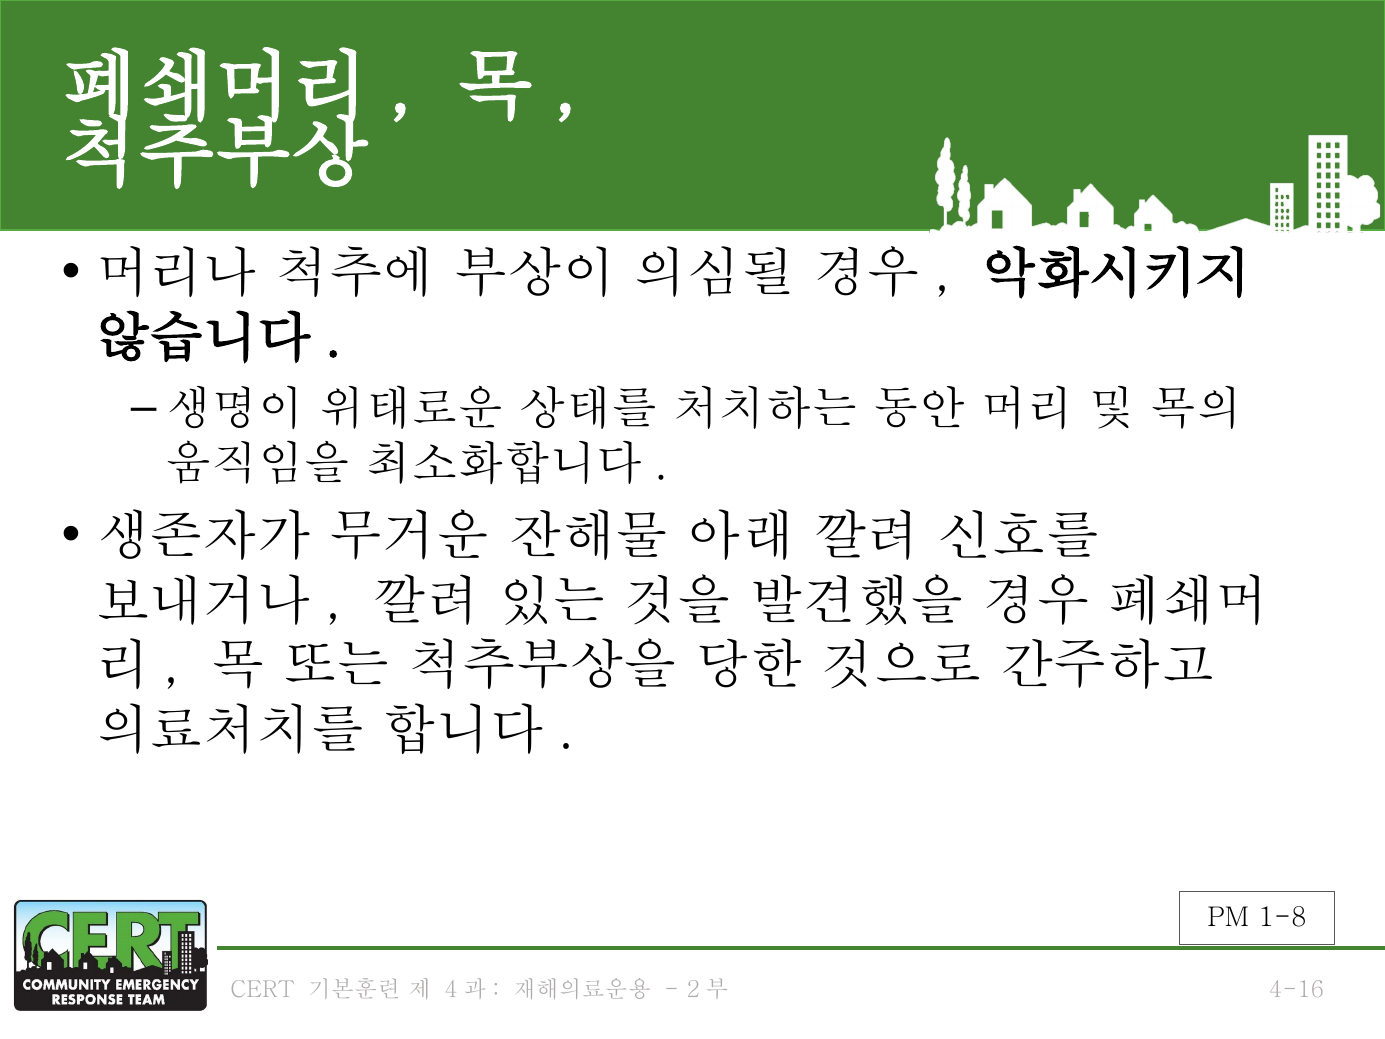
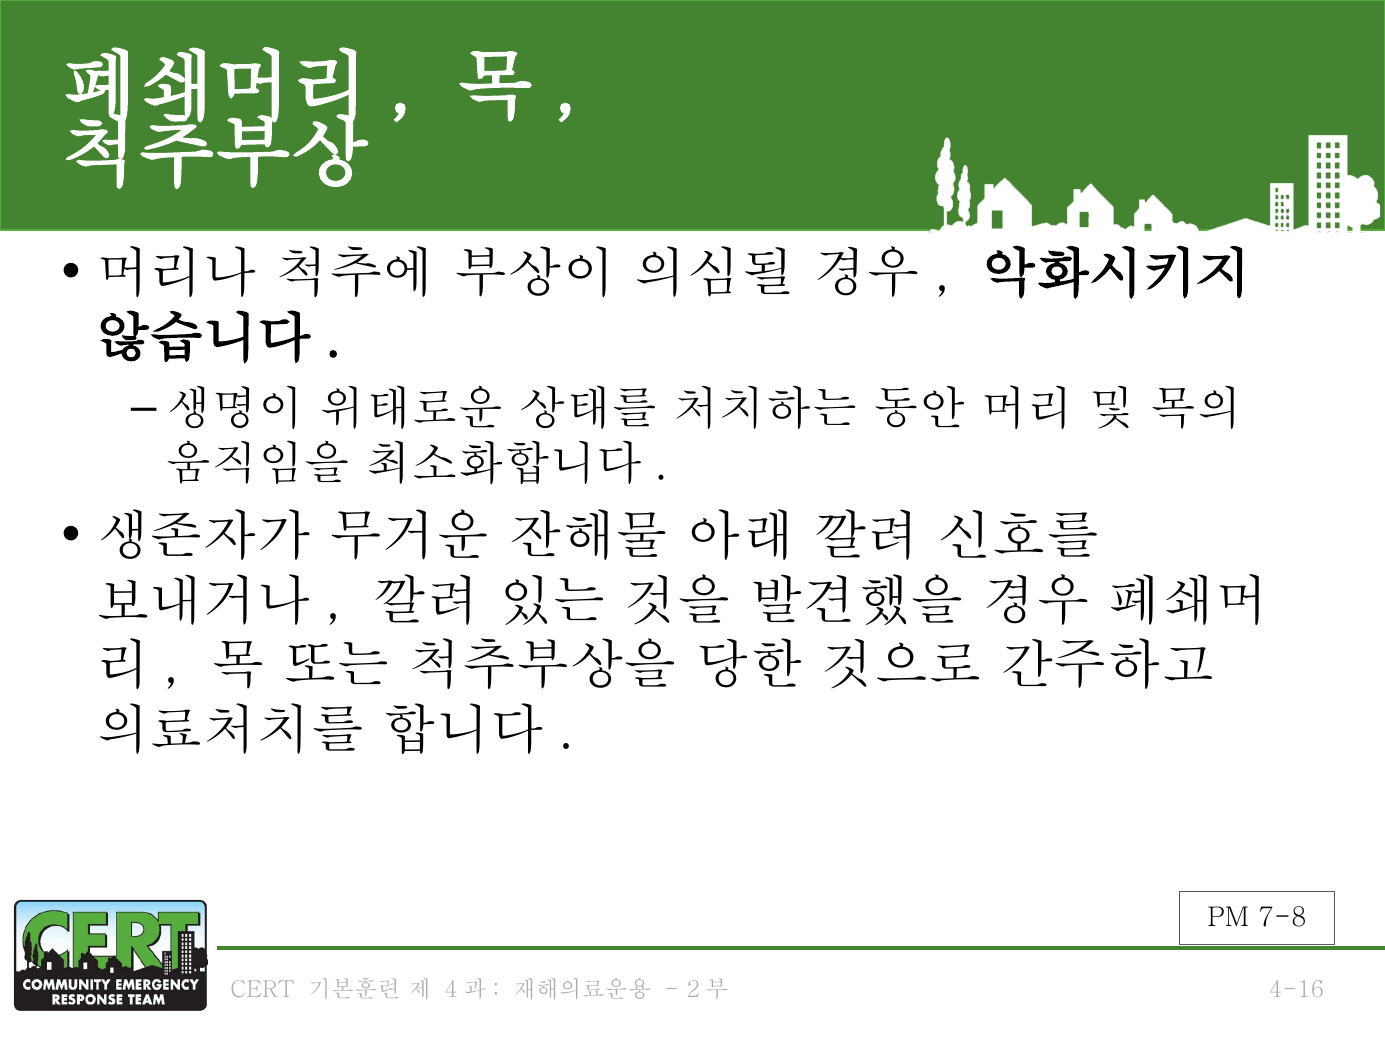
1-8: 1-8 -> 7-8 (1282, 918)
